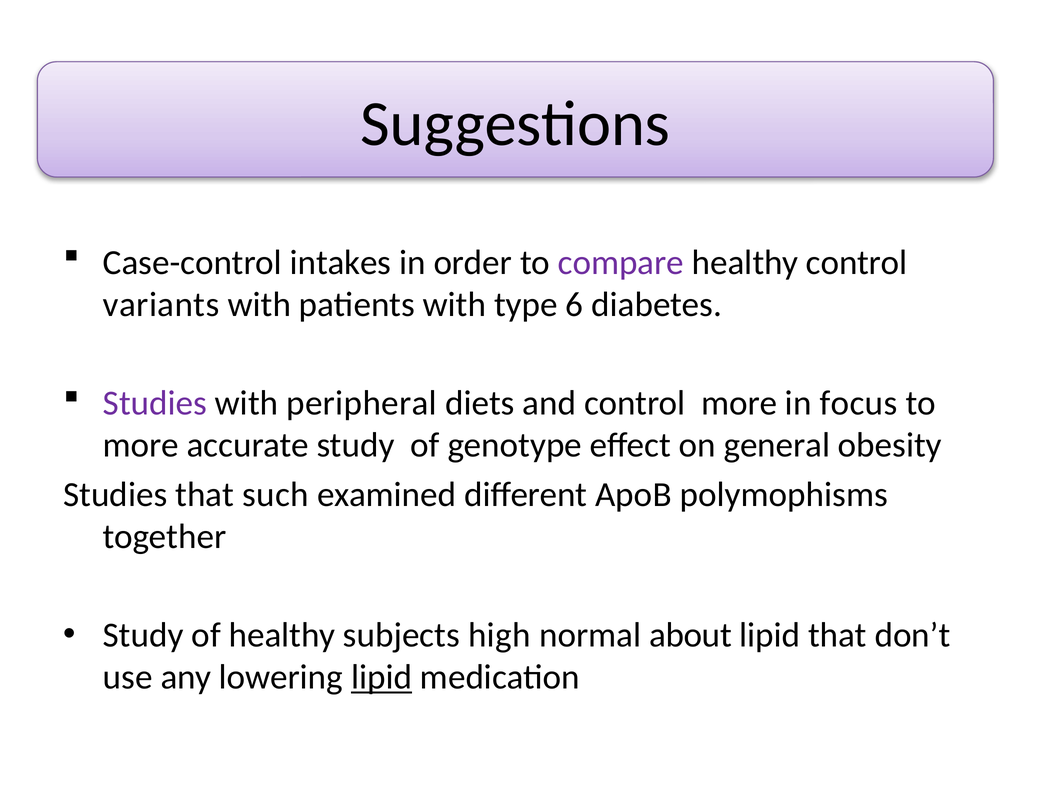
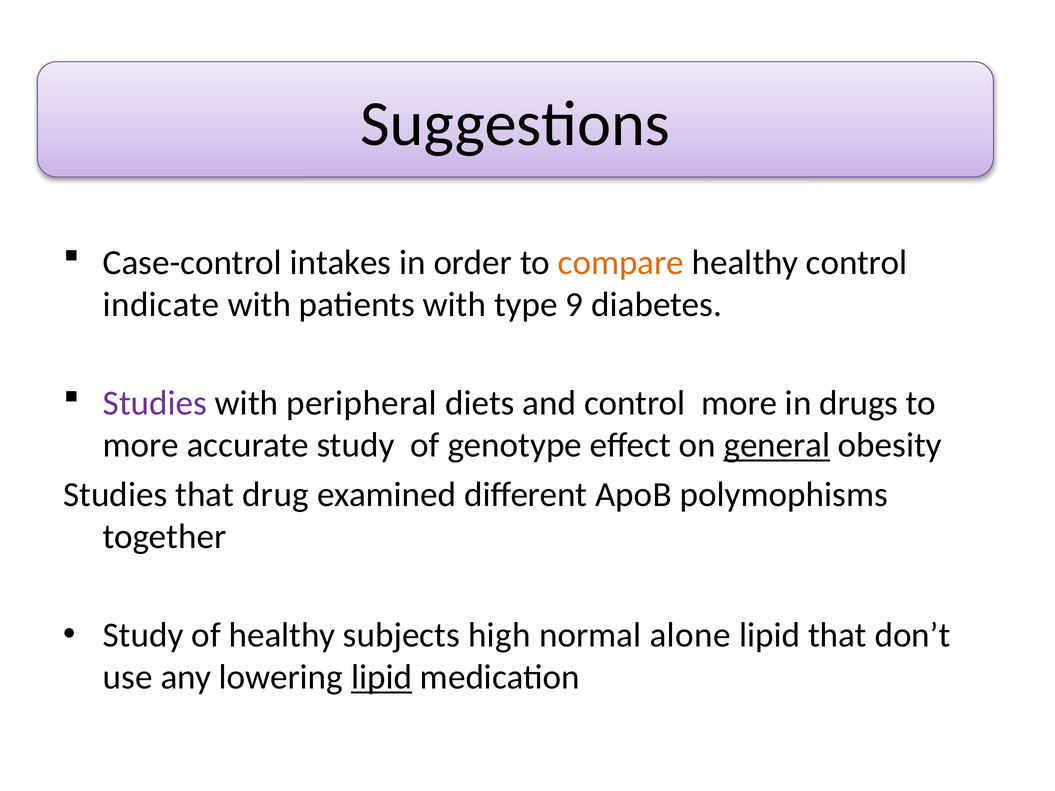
compare colour: purple -> orange (621, 263)
variants: variants -> indicate (161, 305)
6: 6 -> 9 (574, 305)
focus: focus -> drugs (859, 403)
general underline: none -> present (777, 446)
such: such -> drug (276, 495)
about: about -> alone (690, 635)
